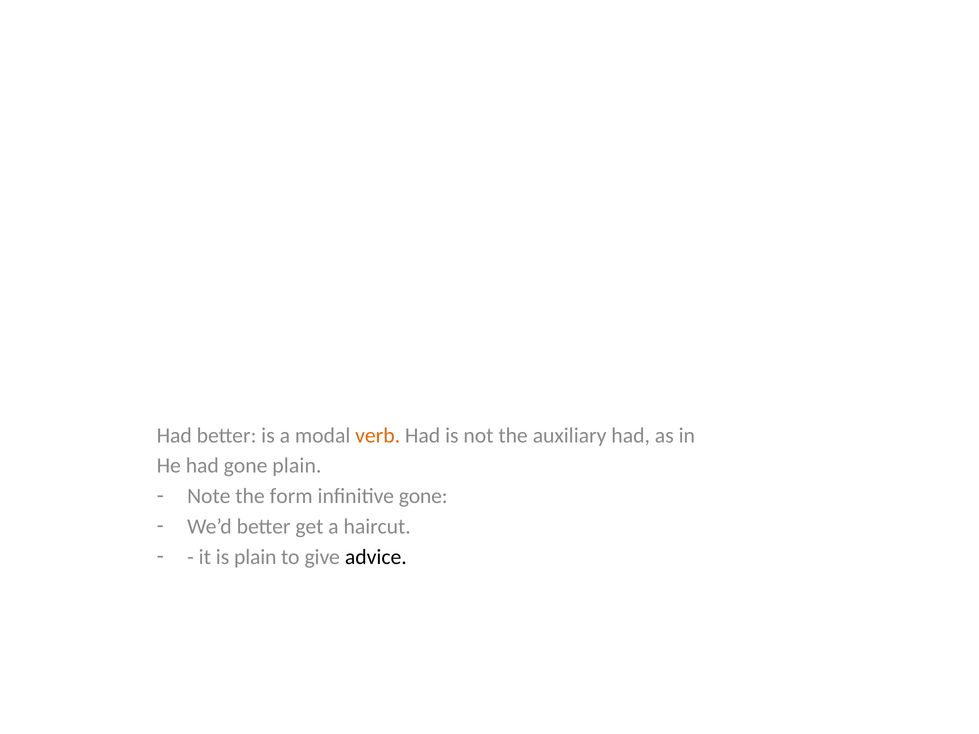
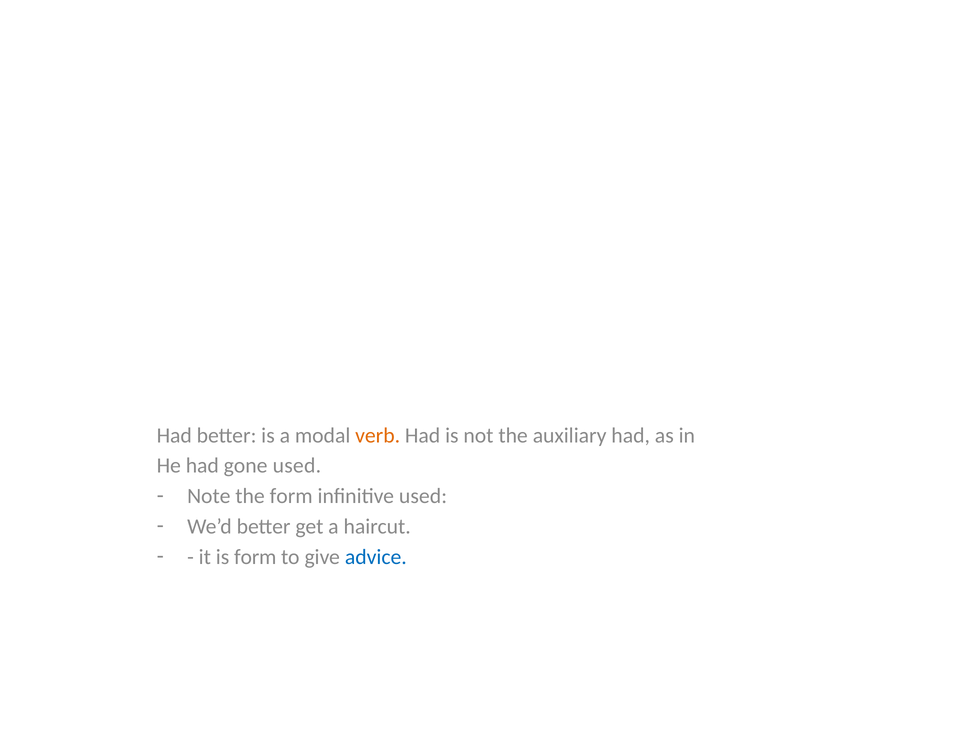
gone plain: plain -> used (297, 466)
infinitive gone: gone -> used (423, 496)
is plain: plain -> form (255, 557)
advice colour: black -> blue (376, 557)
